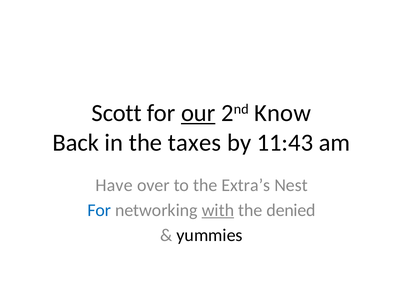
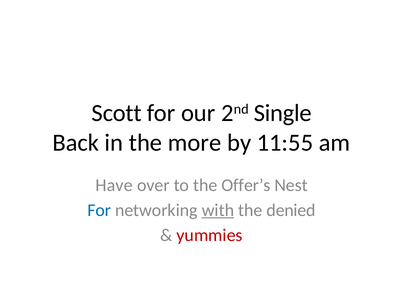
our underline: present -> none (198, 113)
Know: Know -> Single (283, 113)
taxes: taxes -> more (195, 143)
11:43: 11:43 -> 11:55 (285, 143)
Extra’s: Extra’s -> Offer’s (246, 185)
yummies colour: black -> red (210, 235)
